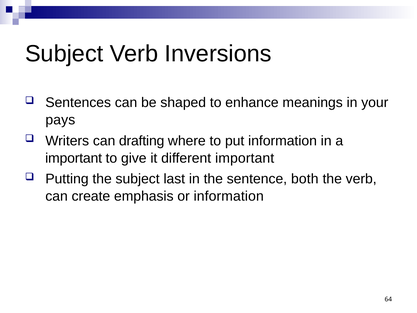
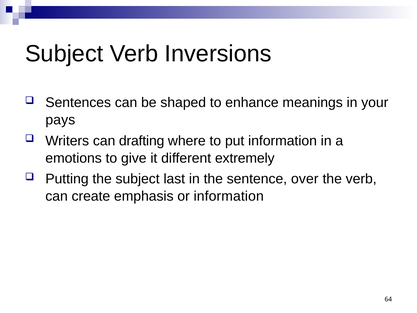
important: important -> emotions (74, 158)
different important: important -> extremely (245, 158)
both: both -> over (305, 179)
